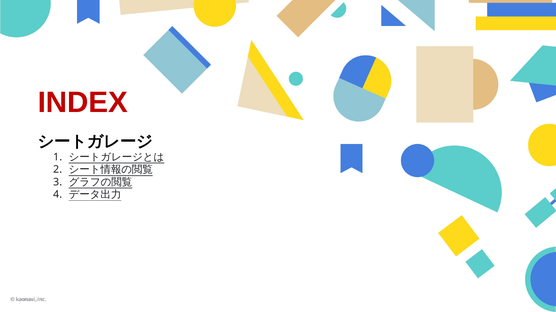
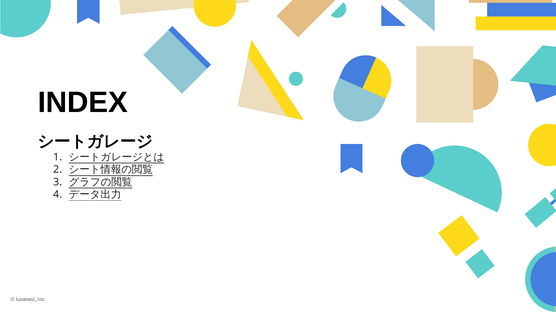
INDEX colour: red -> black (83, 103)
